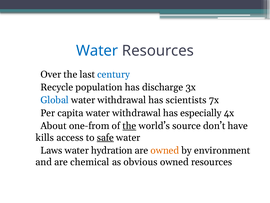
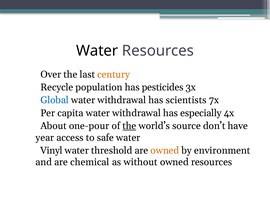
Water colour: blue -> black (97, 51)
century colour: blue -> orange (114, 74)
discharge: discharge -> pesticides (163, 87)
one-from: one-from -> one-pour (89, 126)
kills: kills -> year (45, 137)
safe underline: present -> none (105, 137)
Laws: Laws -> Vinyl (51, 150)
hydration: hydration -> threshold (112, 150)
obvious: obvious -> without (141, 162)
